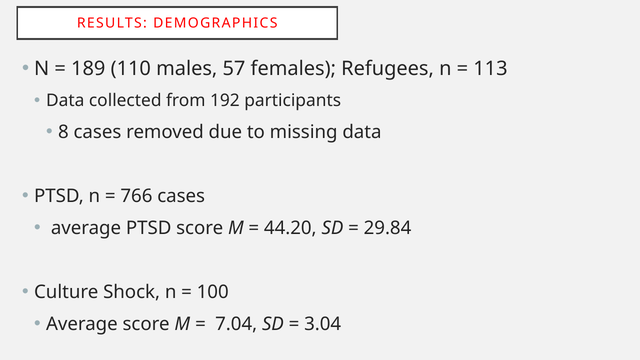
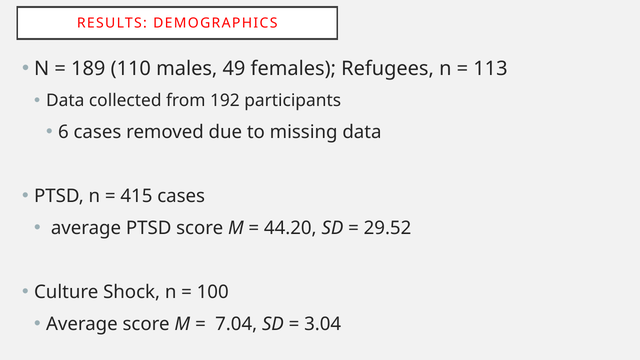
57: 57 -> 49 (234, 69)
8: 8 -> 6 (63, 132)
766: 766 -> 415 (136, 196)
29.84: 29.84 -> 29.52 (388, 228)
